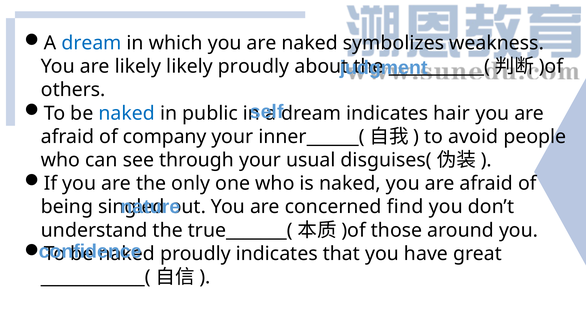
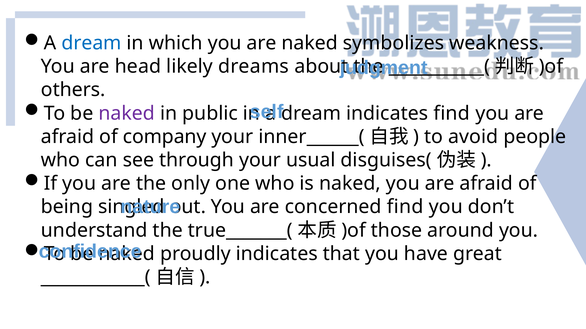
are likely: likely -> head (138, 67)
likely proudly: proudly -> dreams (254, 67)
naked colour: blue -> purple (127, 113)
indicates hair: hair -> find (452, 113)
